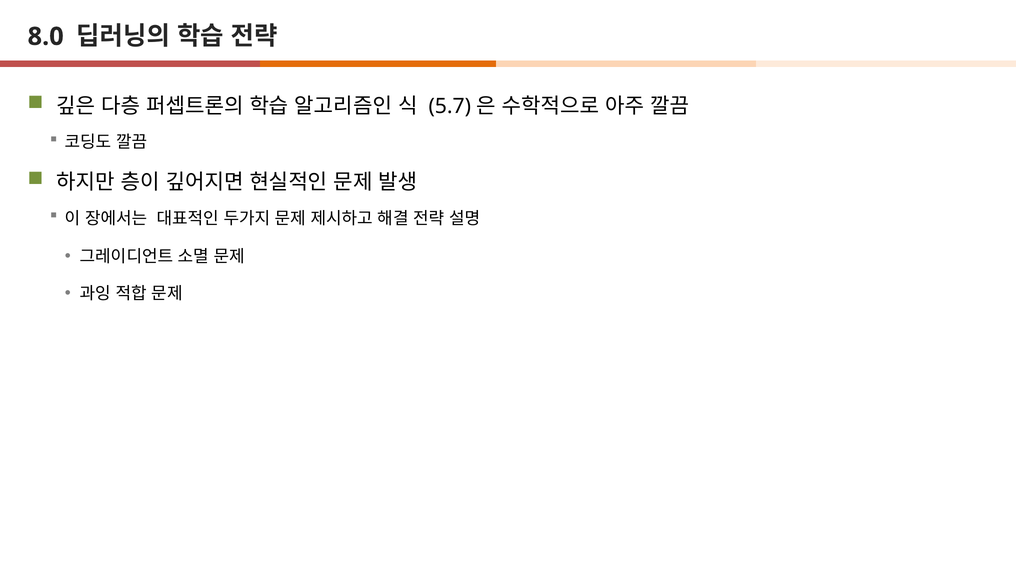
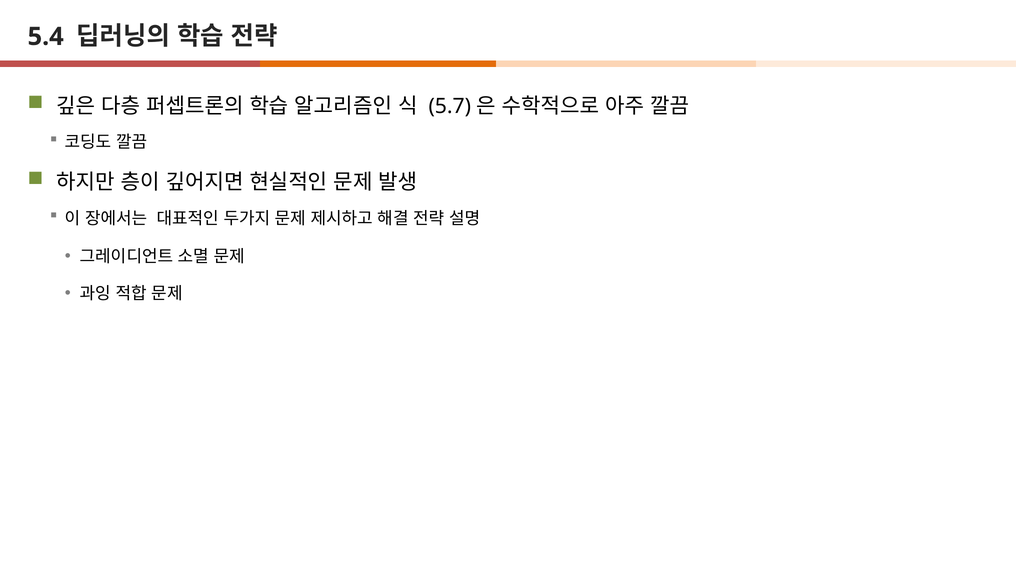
8.0: 8.0 -> 5.4 (46, 37)
